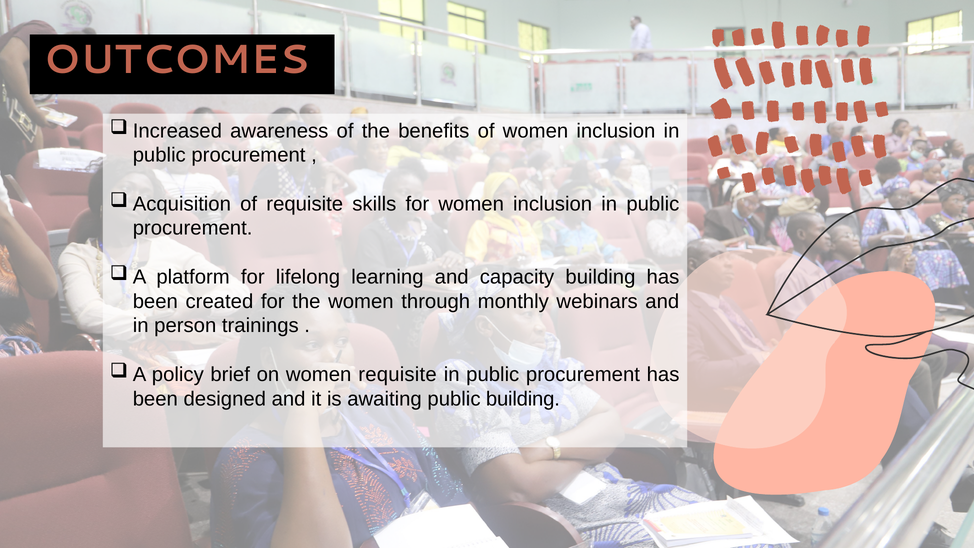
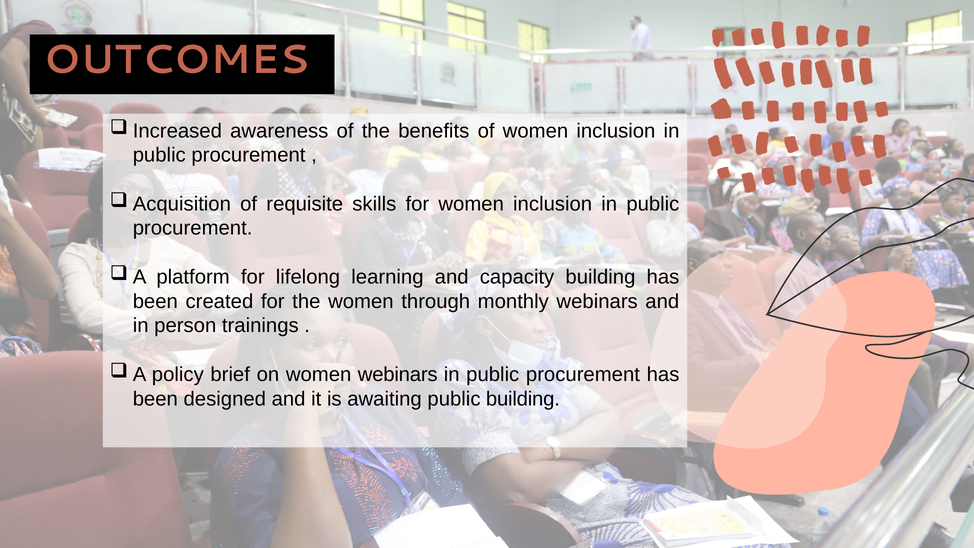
women requisite: requisite -> webinars (398, 374)
